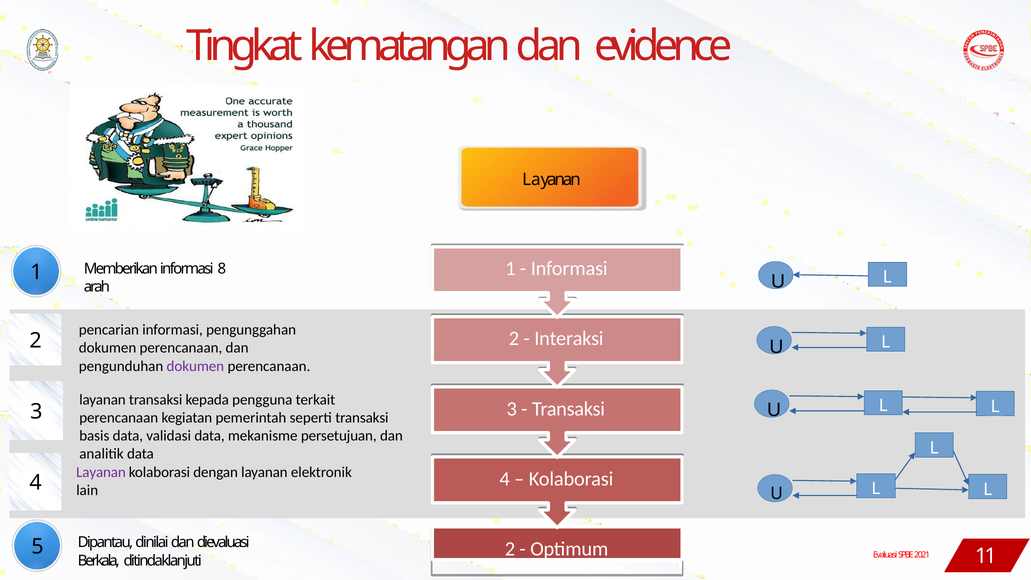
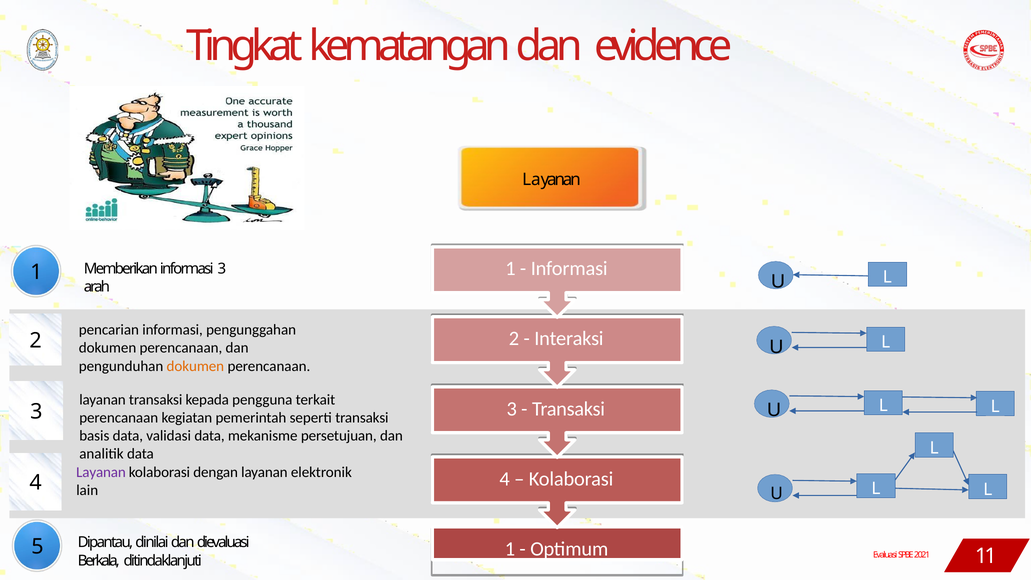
informasi 8: 8 -> 3 (222, 269)
dokumen colour: purple -> orange (195, 366)
5 2: 2 -> 1 (510, 549)
